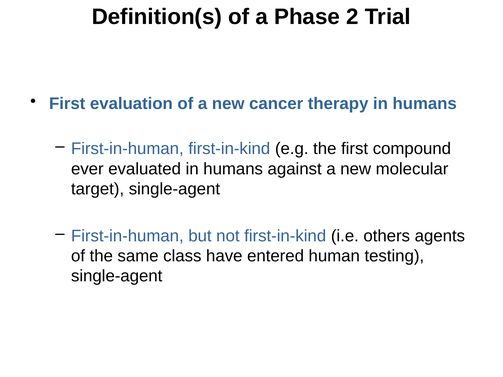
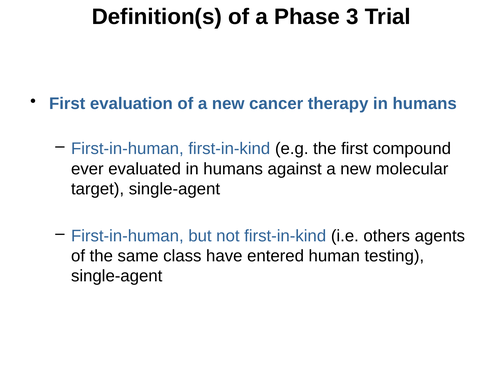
2: 2 -> 3 (352, 17)
